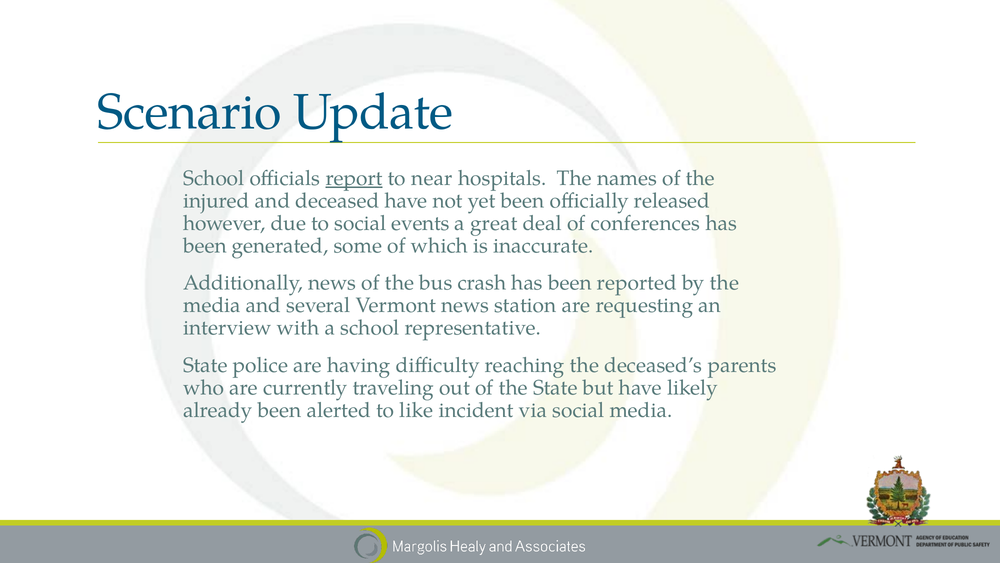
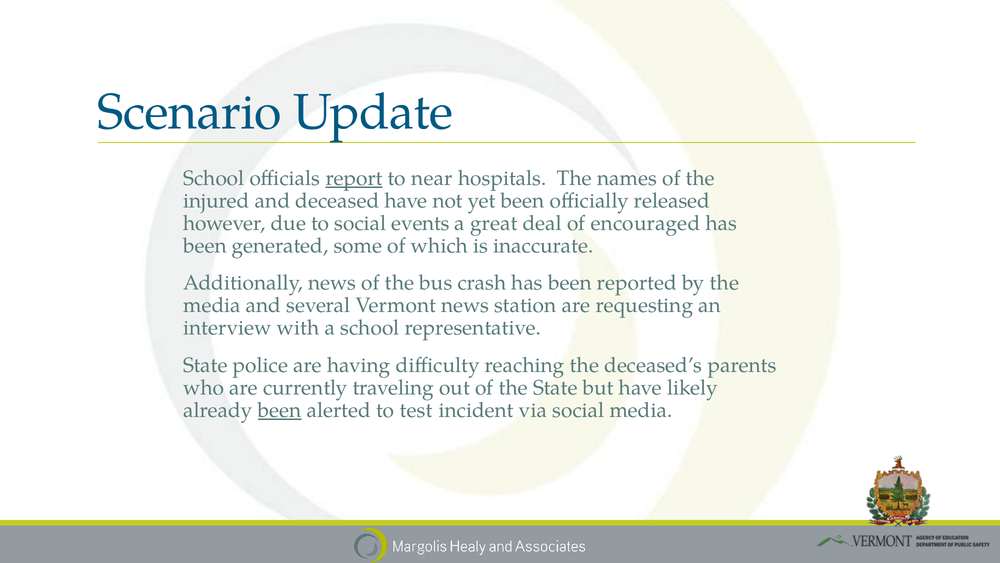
conferences: conferences -> encouraged (645, 223)
been underline: none -> present (280, 410)
like: like -> test (416, 410)
